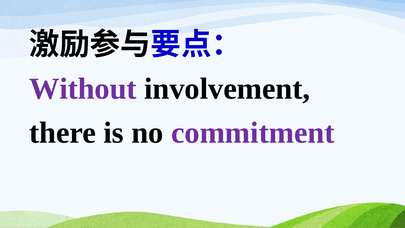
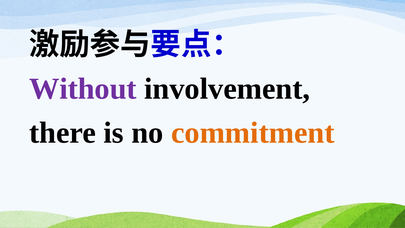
commitment colour: purple -> orange (253, 133)
